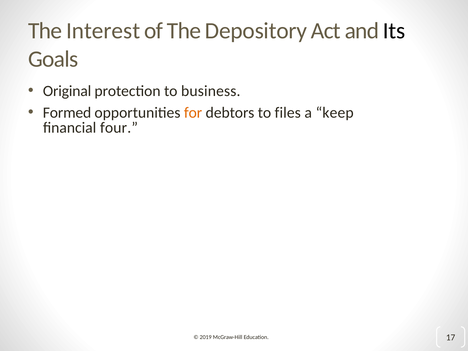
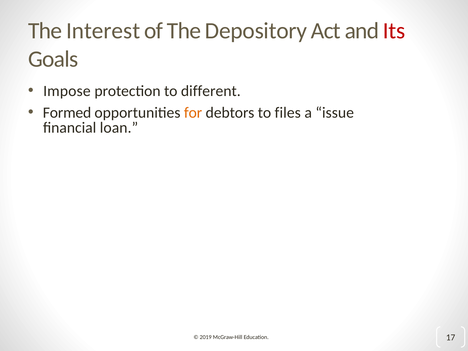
Its colour: black -> red (394, 31)
Original: Original -> Impose (67, 91)
business: business -> different (211, 91)
keep: keep -> issue (335, 113)
four: four -> loan (119, 128)
